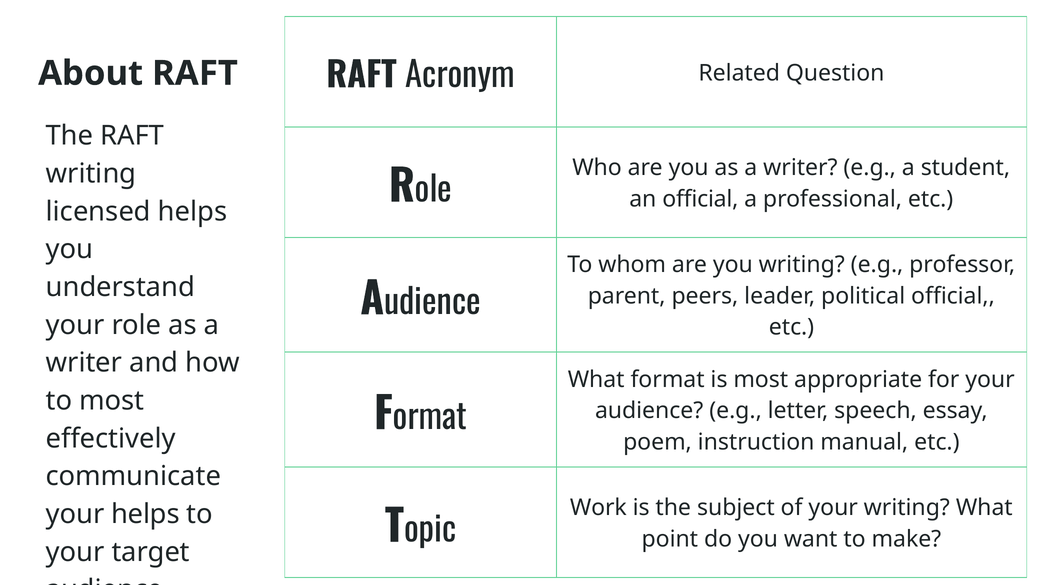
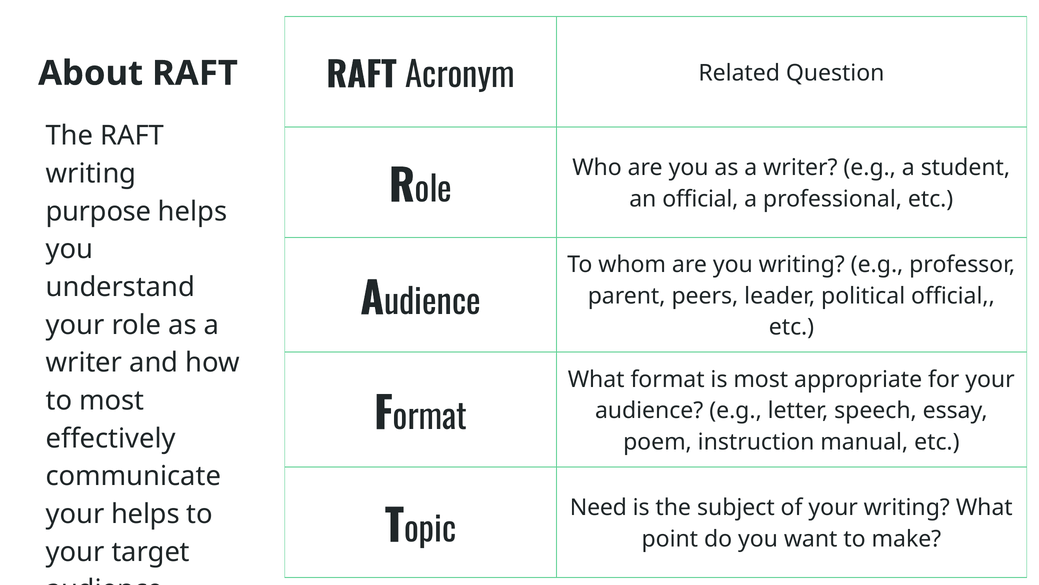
licensed: licensed -> purpose (98, 211)
Work: Work -> Need (598, 507)
